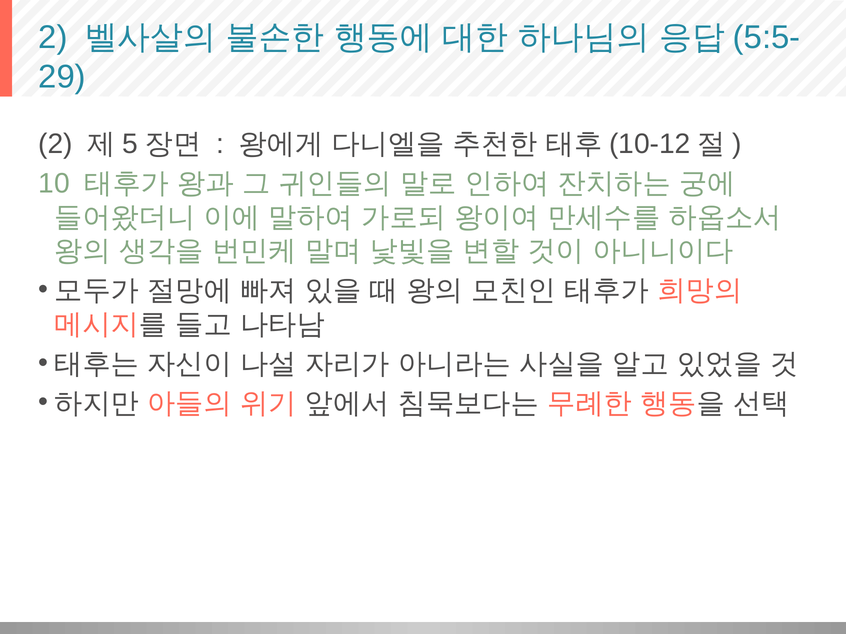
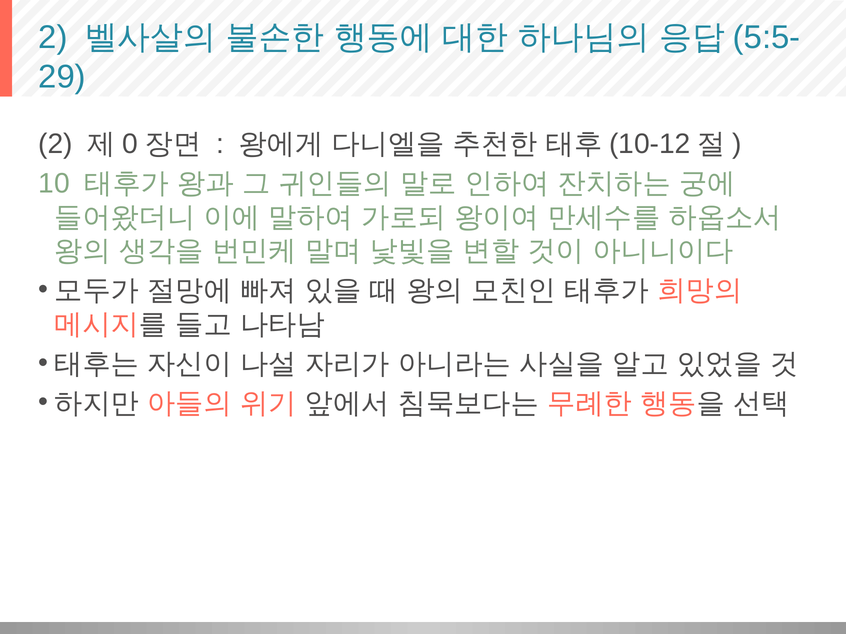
5: 5 -> 0 (130, 144)
